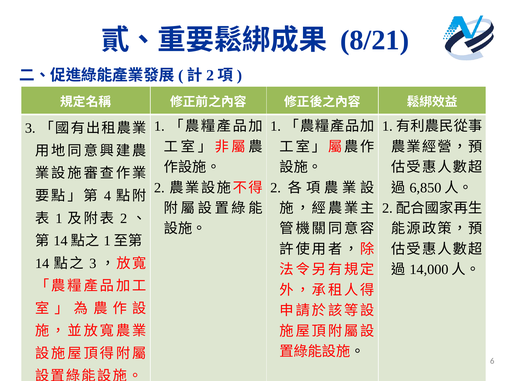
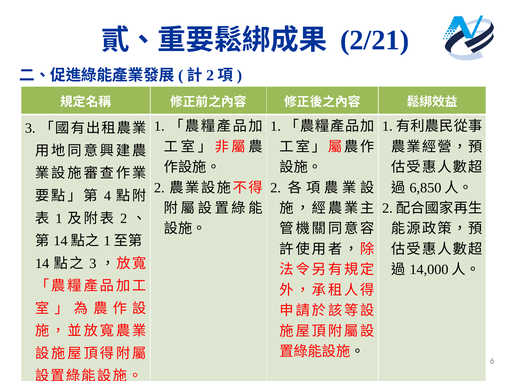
8/21: 8/21 -> 2/21 (375, 40)
